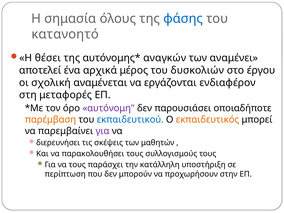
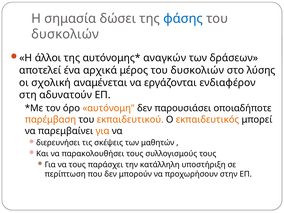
όλους: όλους -> δώσει (118, 19)
κατανοητό: κατανοητό -> δυσκολιών (65, 34)
θέσει: θέσει -> άλλοι (48, 58)
αναμένει: αναμένει -> δράσεων (234, 58)
έργου: έργου -> λύσης (261, 70)
μεταφορές: μεταφορές -> αδυνατούν (66, 95)
αυτόνομη colour: purple -> orange (109, 108)
εκπαιδευτικού colour: blue -> orange (130, 120)
για colour: purple -> orange (103, 131)
